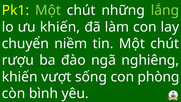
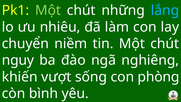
lắng colour: light green -> light blue (165, 10)
ưu khiến: khiến -> nhiêu (60, 27)
rượu: rượu -> nguy (18, 60)
